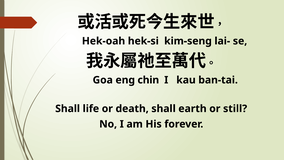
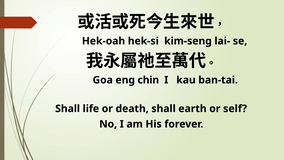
still: still -> self (235, 108)
